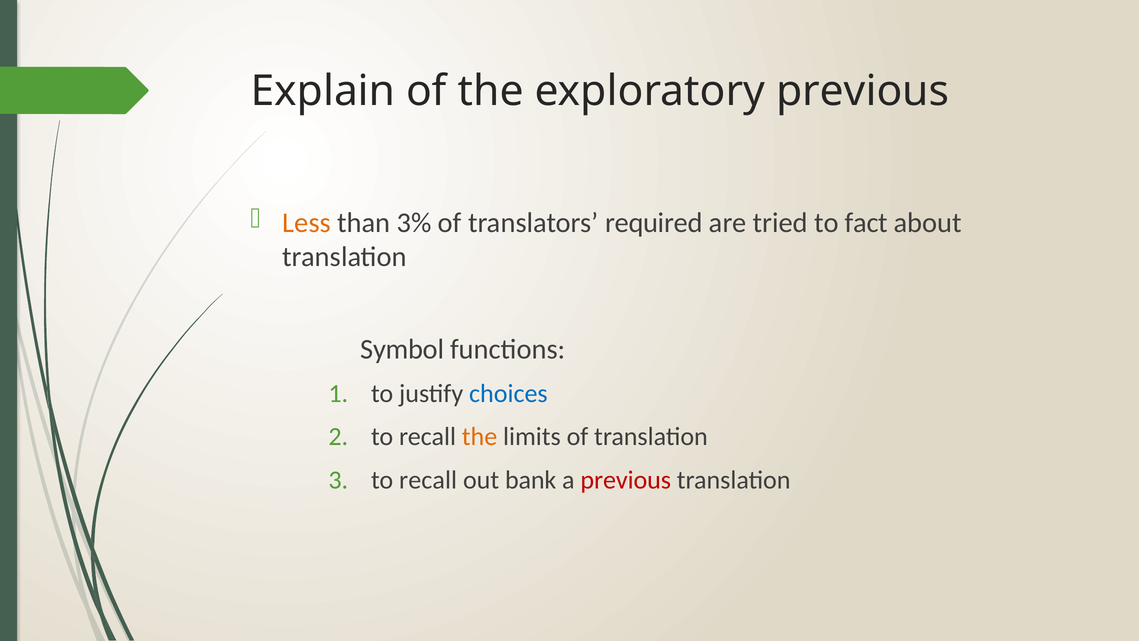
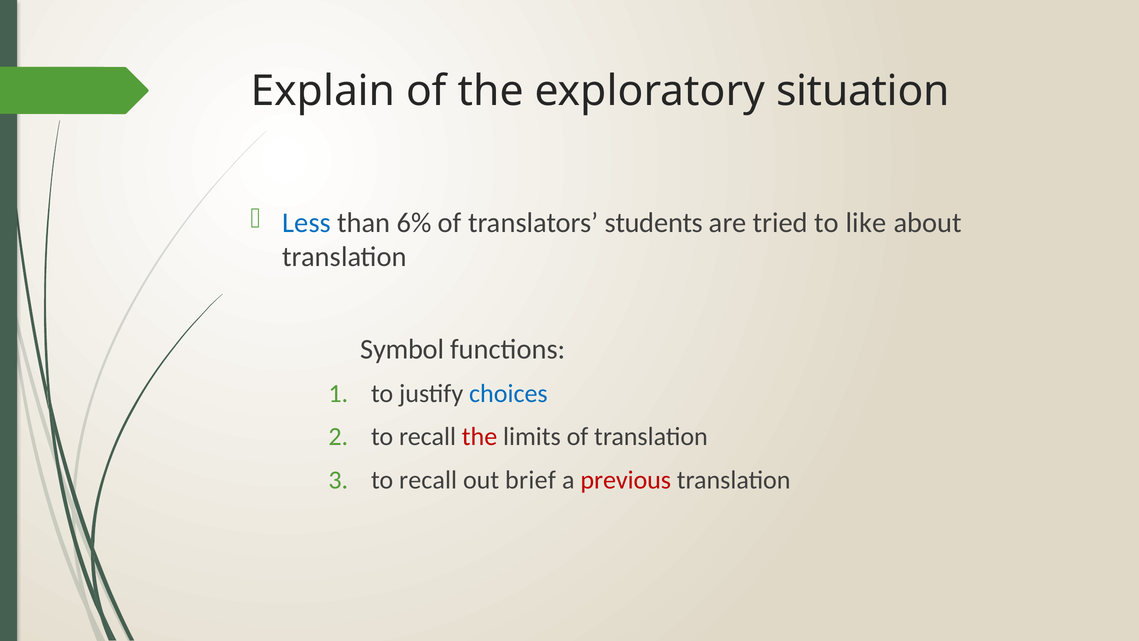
exploratory previous: previous -> situation (863, 91)
Less colour: orange -> blue (307, 223)
3%: 3% -> 6% (414, 223)
required: required -> students (654, 223)
fact: fact -> like (866, 223)
the colour: orange -> red (480, 437)
bank: bank -> brief (530, 480)
